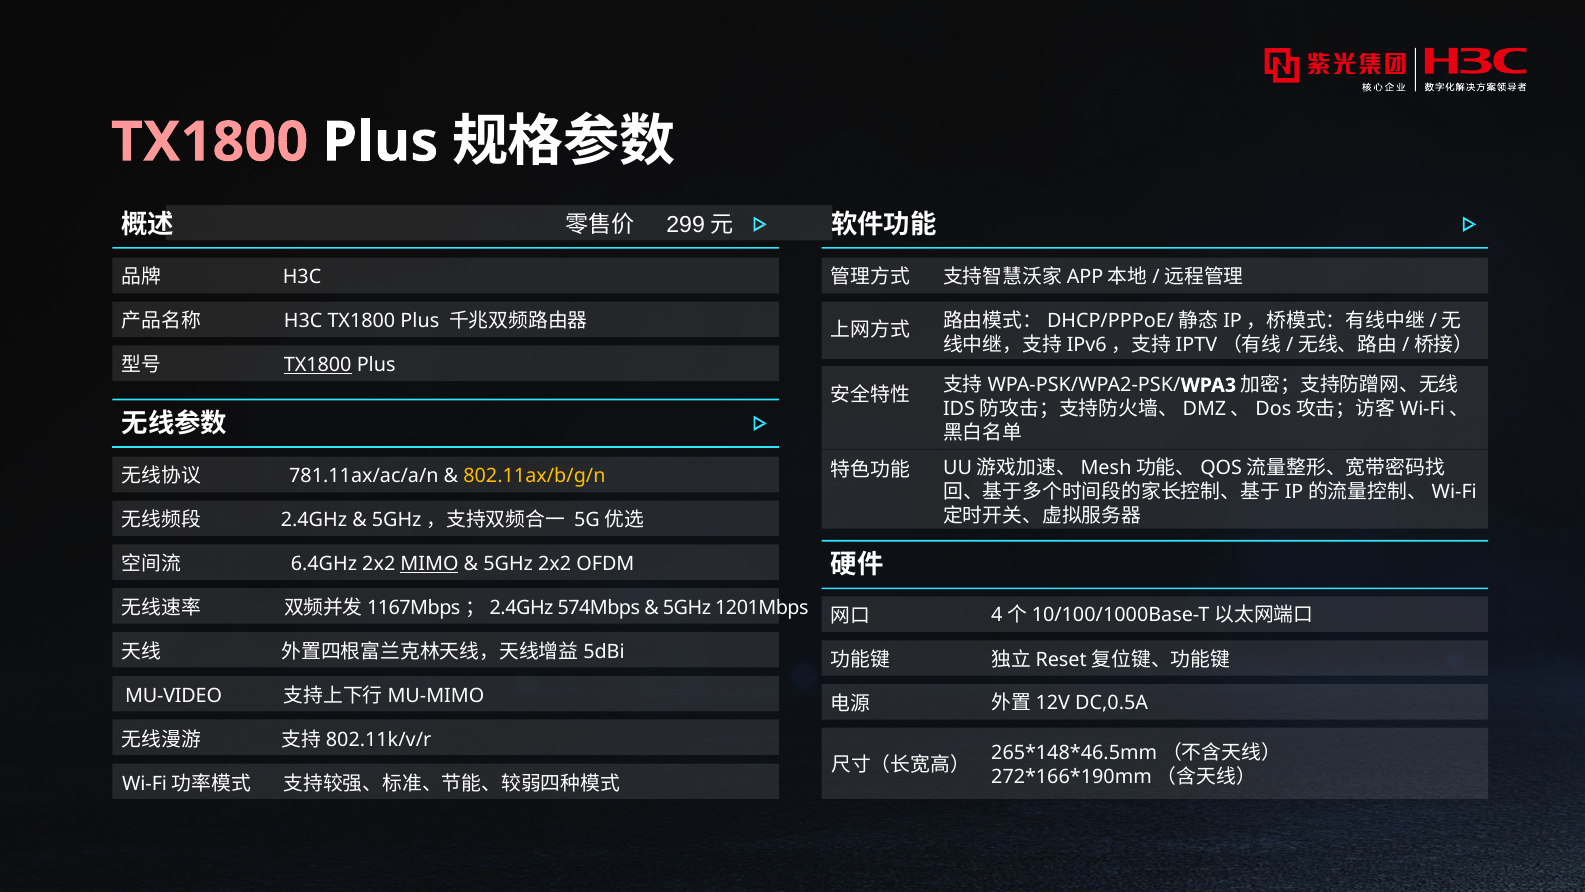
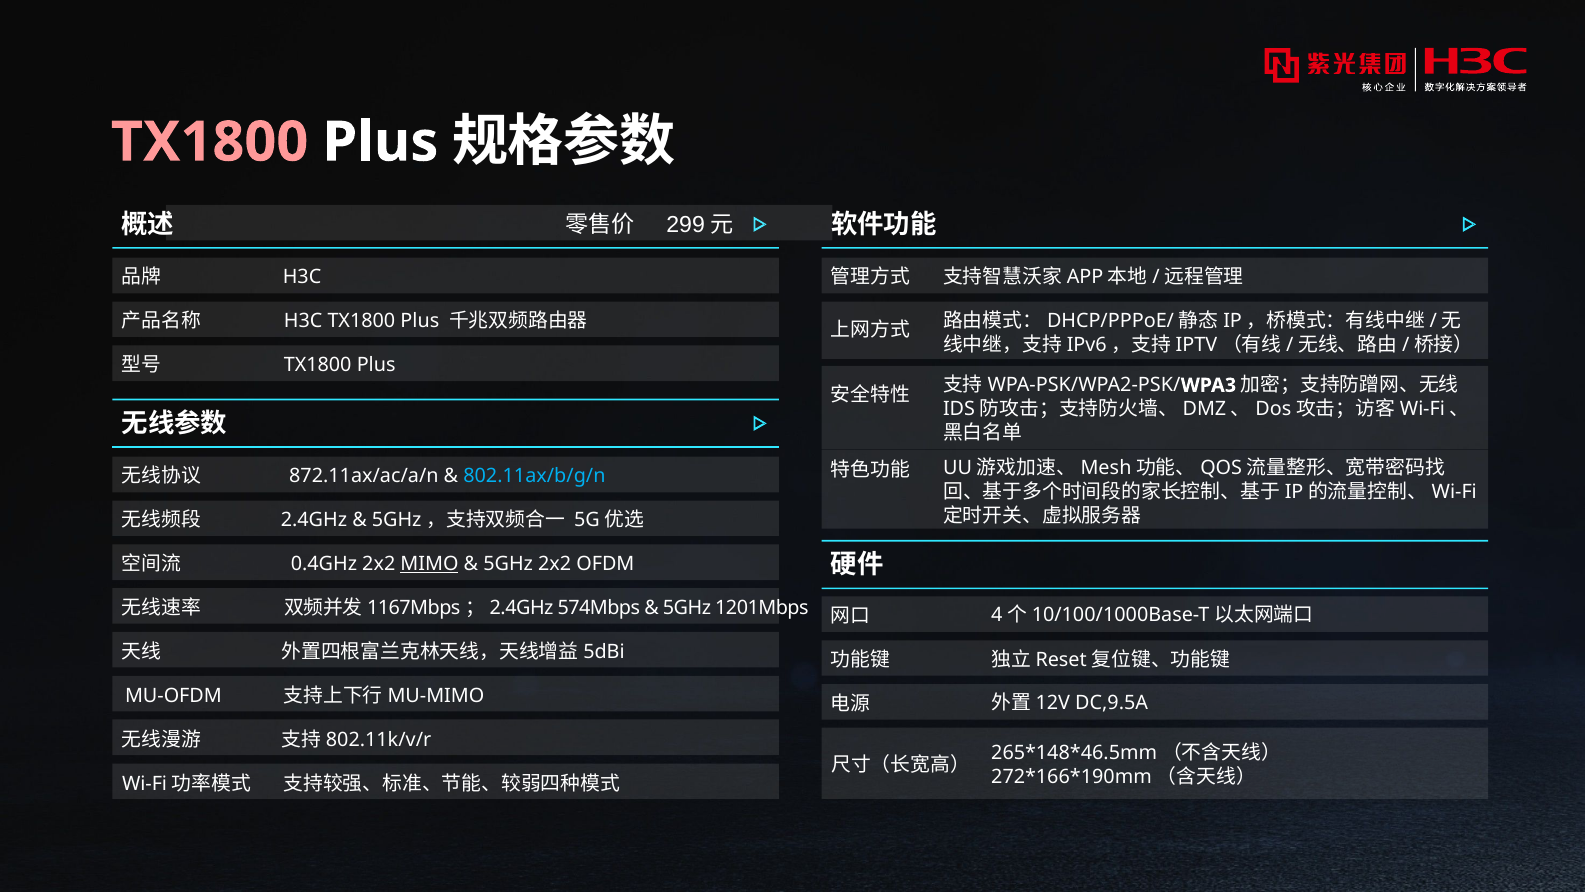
TX1800 underline: present -> none (318, 365)
781.11ax/ac/a/n: 781.11ax/ac/a/n -> 872.11ax/ac/a/n (364, 476)
802.11ax/b/g/n colour: yellow -> light blue (534, 476)
6.4GHz: 6.4GHz -> 0.4GHz (324, 564)
MU-VIDEO: MU-VIDEO -> MU-OFDM (173, 696)
DC,0.5A: DC,0.5A -> DC,9.5A (1112, 703)
